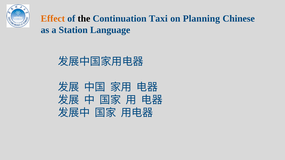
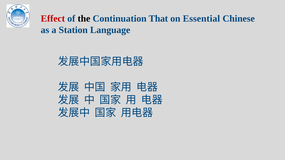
Effect colour: orange -> red (53, 19)
Taxi: Taxi -> That (158, 19)
Planning: Planning -> Essential (201, 19)
